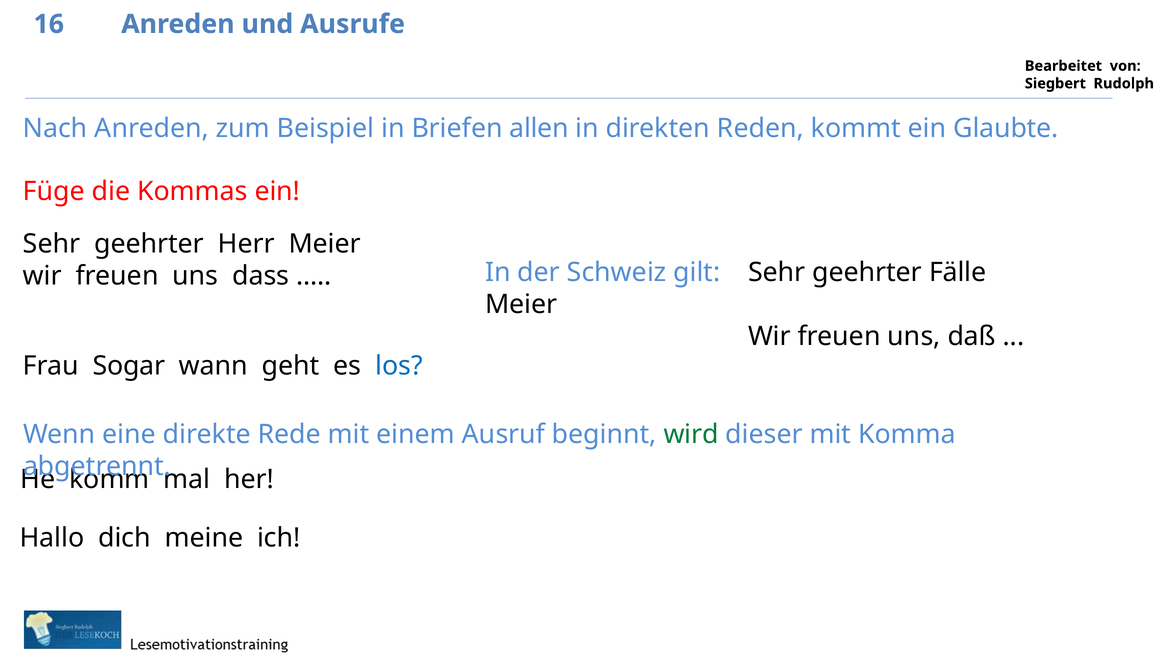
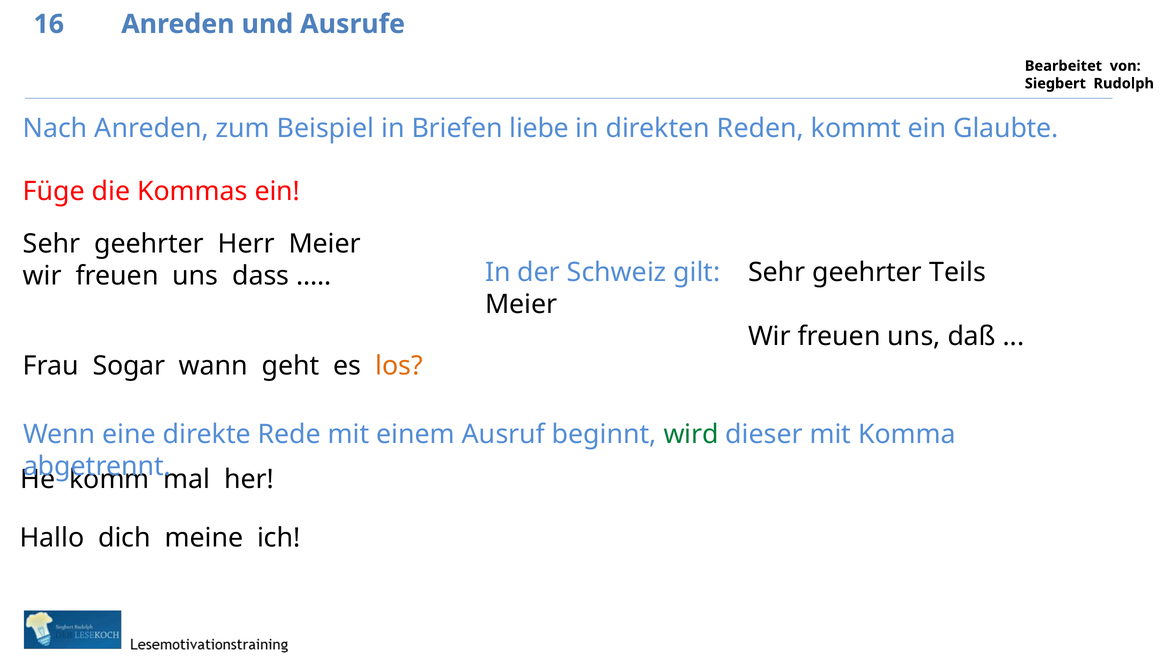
allen: allen -> liebe (539, 128)
Fälle: Fälle -> Teils (958, 272)
los colour: blue -> orange (399, 366)
